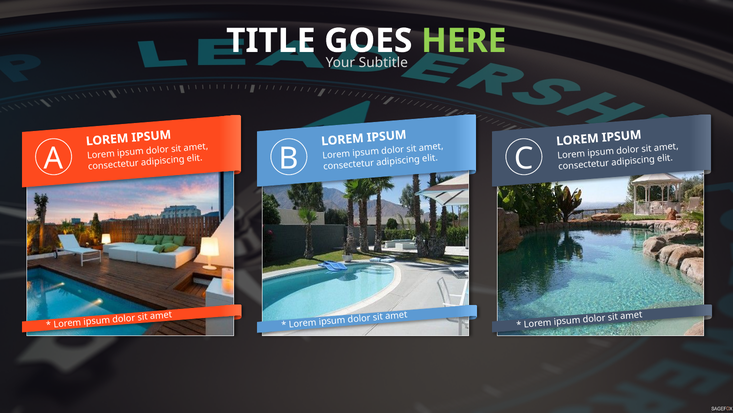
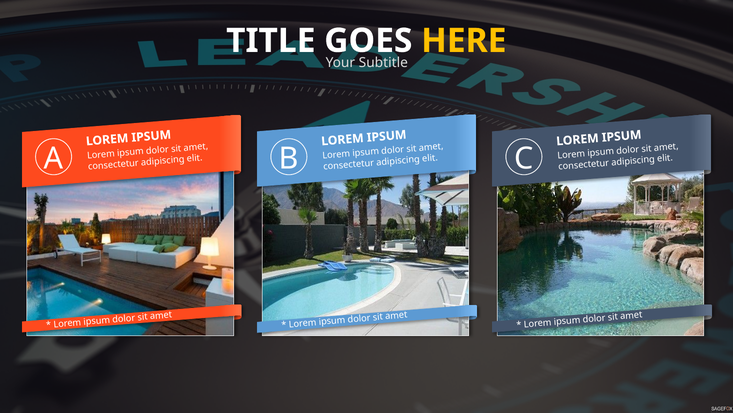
HERE colour: light green -> yellow (464, 41)
